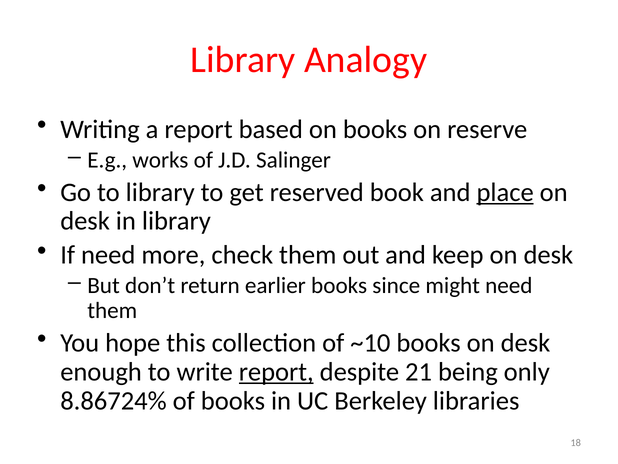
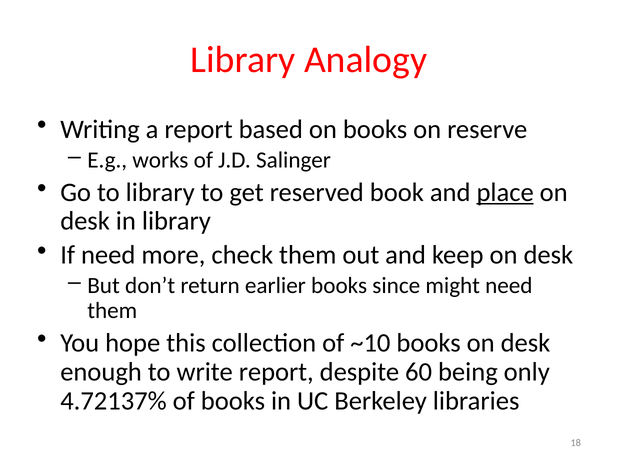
report underline: present -> none (276, 372)
21: 21 -> 60 (419, 372)
8.86724%: 8.86724% -> 4.72137% (113, 400)
